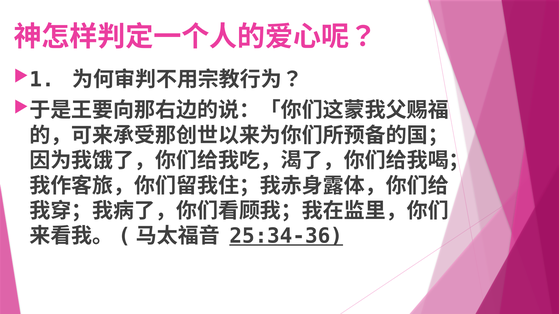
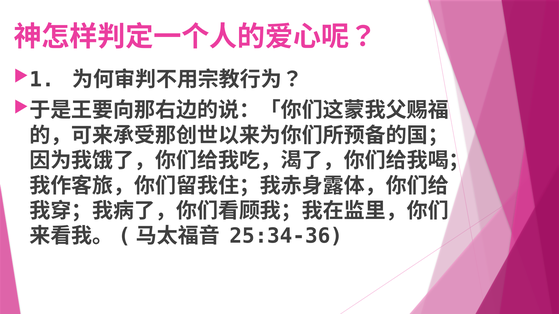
25:34-36 underline: present -> none (286, 236)
